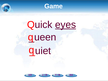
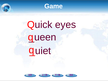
eyes underline: present -> none (66, 25)
